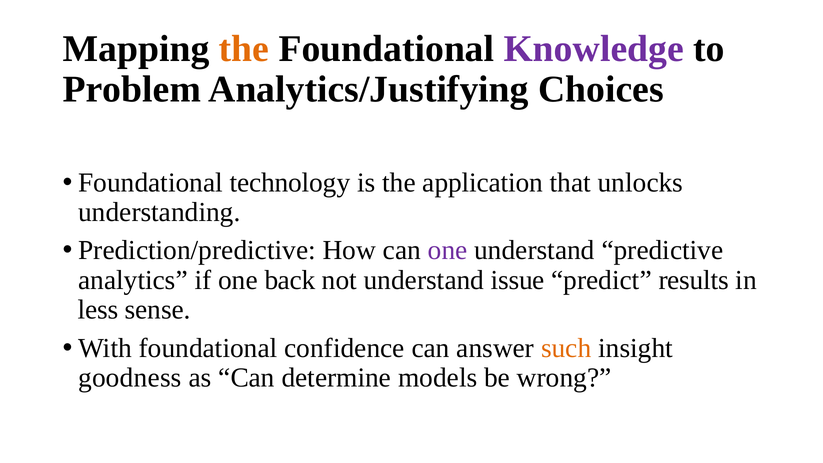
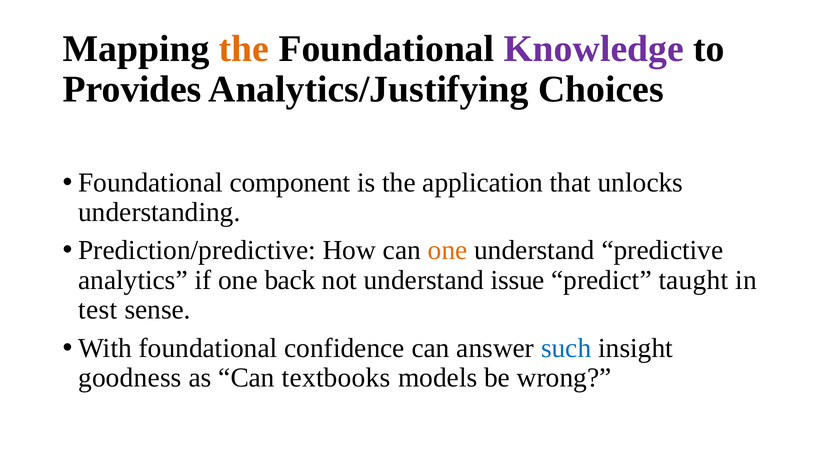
Problem: Problem -> Provides (132, 89)
technology: technology -> component (290, 183)
one colour: purple -> orange (448, 250)
results: results -> taught (693, 280)
less: less -> test (98, 310)
such colour: orange -> blue (566, 348)
determine: determine -> textbooks (336, 378)
